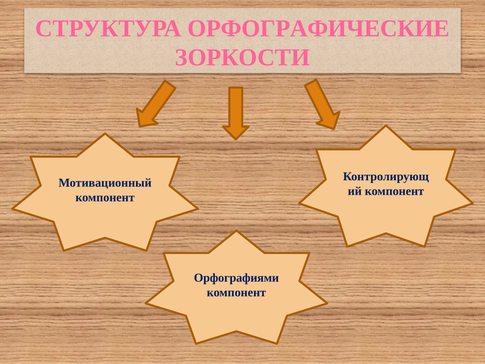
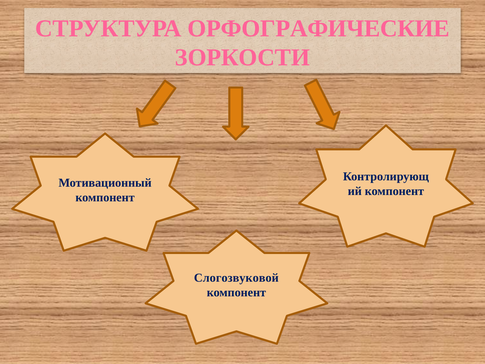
Орфографиями: Орфографиями -> Слогозвуковой (236, 278)
